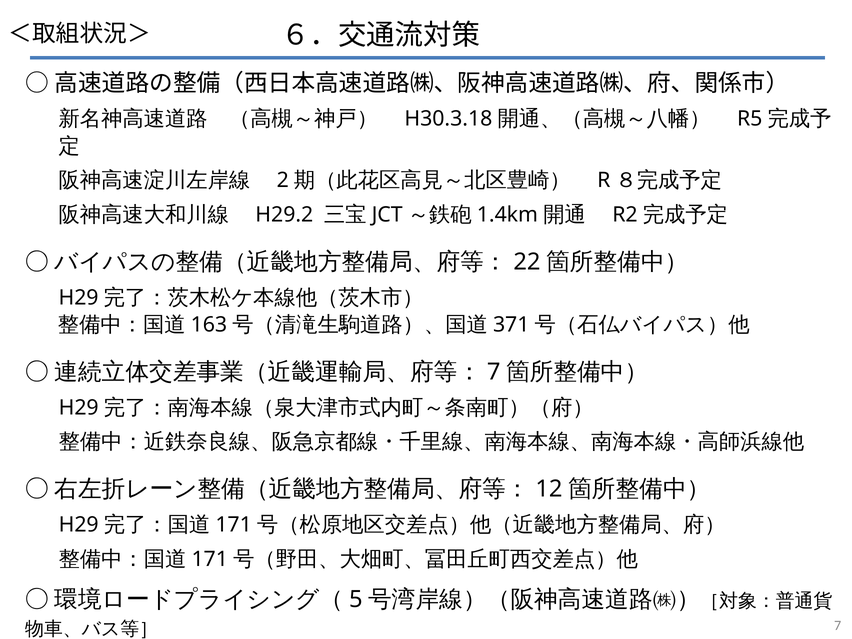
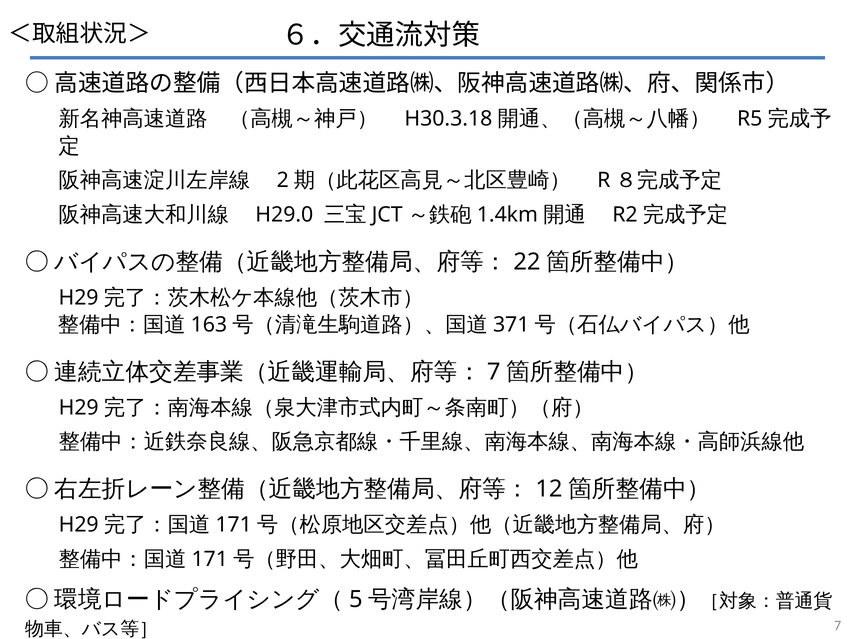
H29.2: H29.2 -> H29.0 (284, 215)
